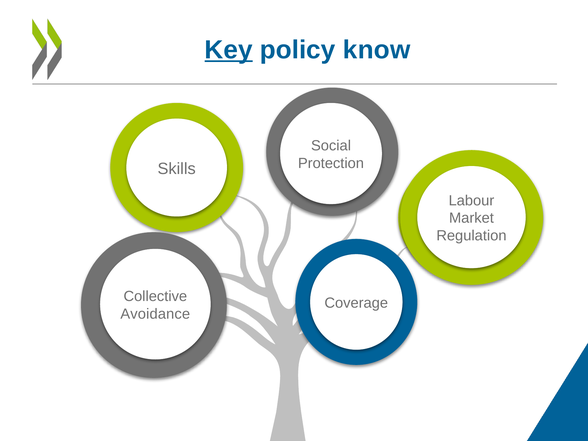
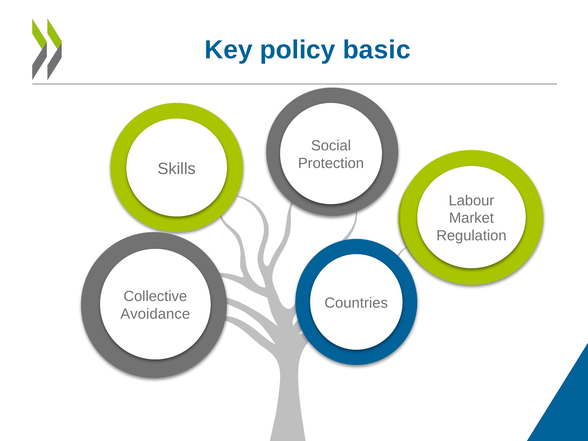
Key underline: present -> none (229, 50)
know: know -> basic (377, 50)
Coverage: Coverage -> Countries (356, 303)
